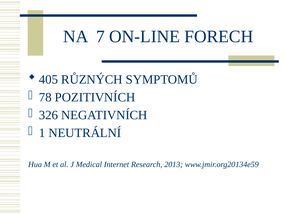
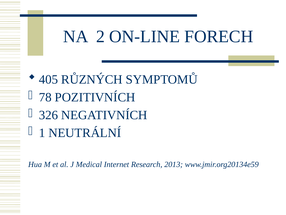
7: 7 -> 2 (100, 37)
